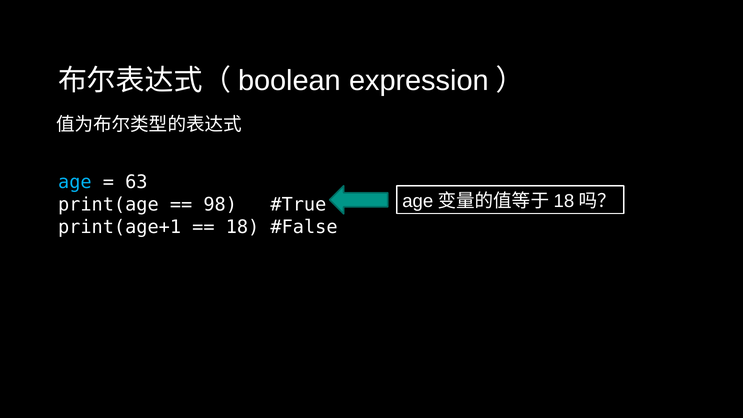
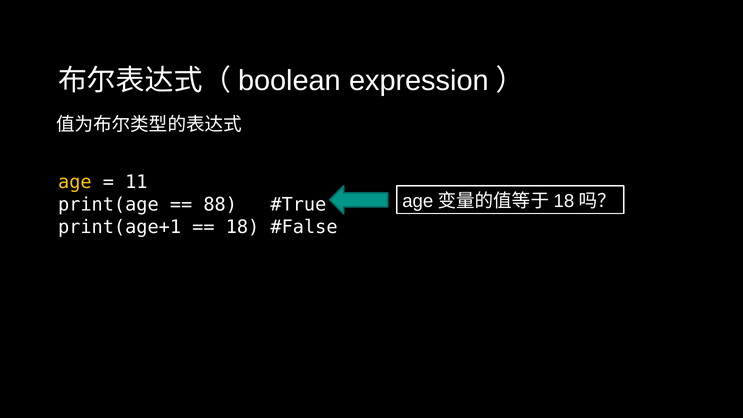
age colour: light blue -> yellow (75, 182)
63: 63 -> 11 (136, 182)
98: 98 -> 88 (220, 205)
